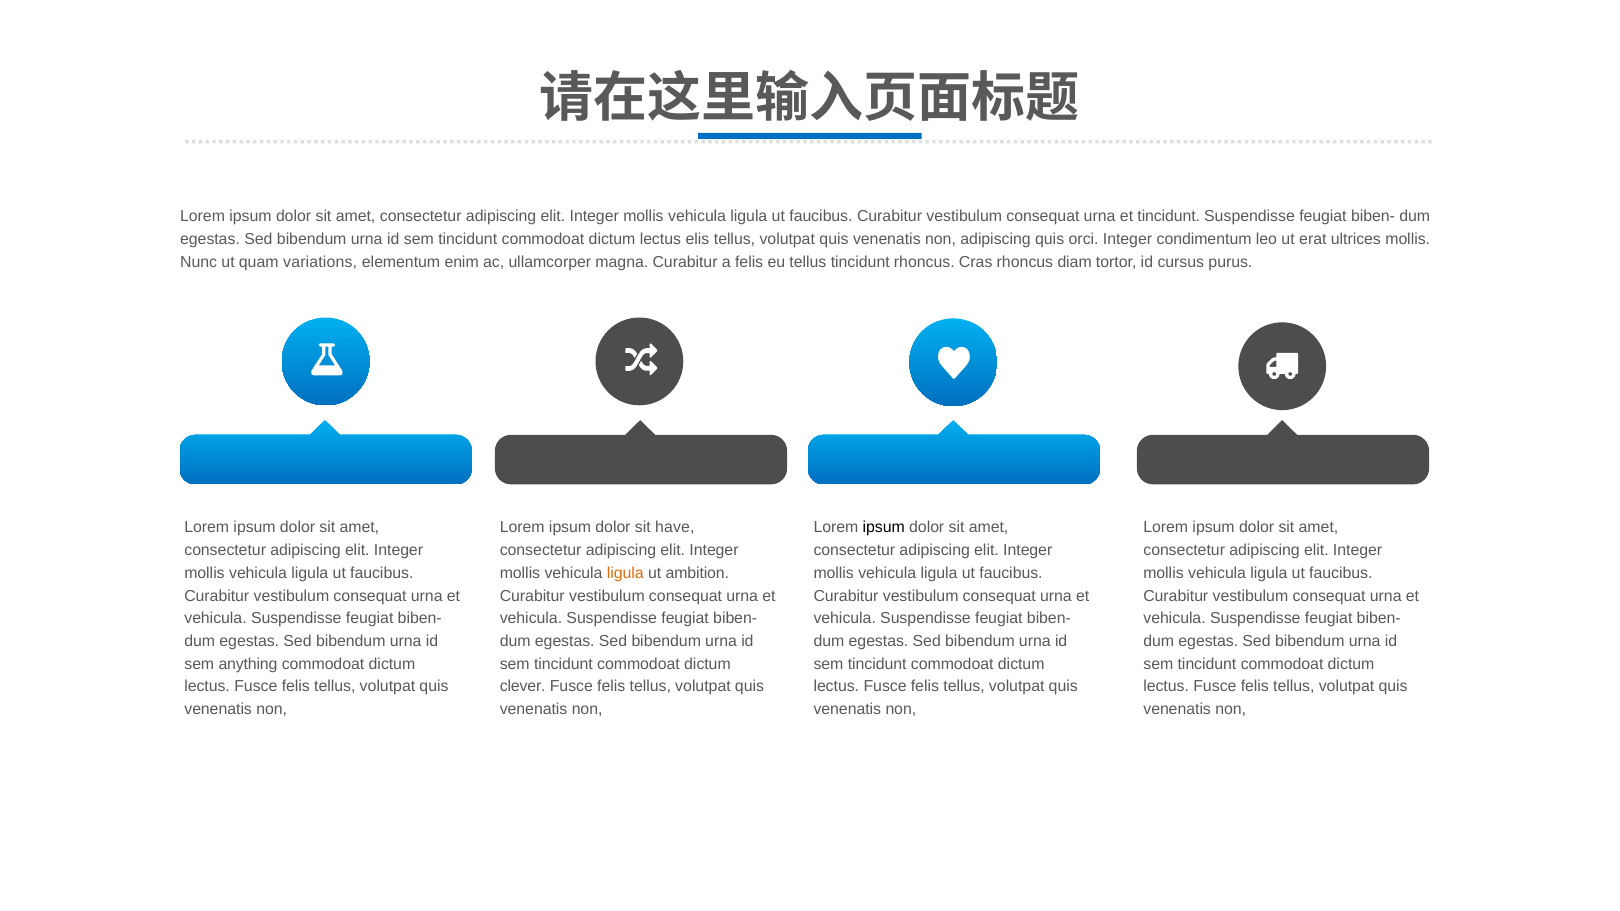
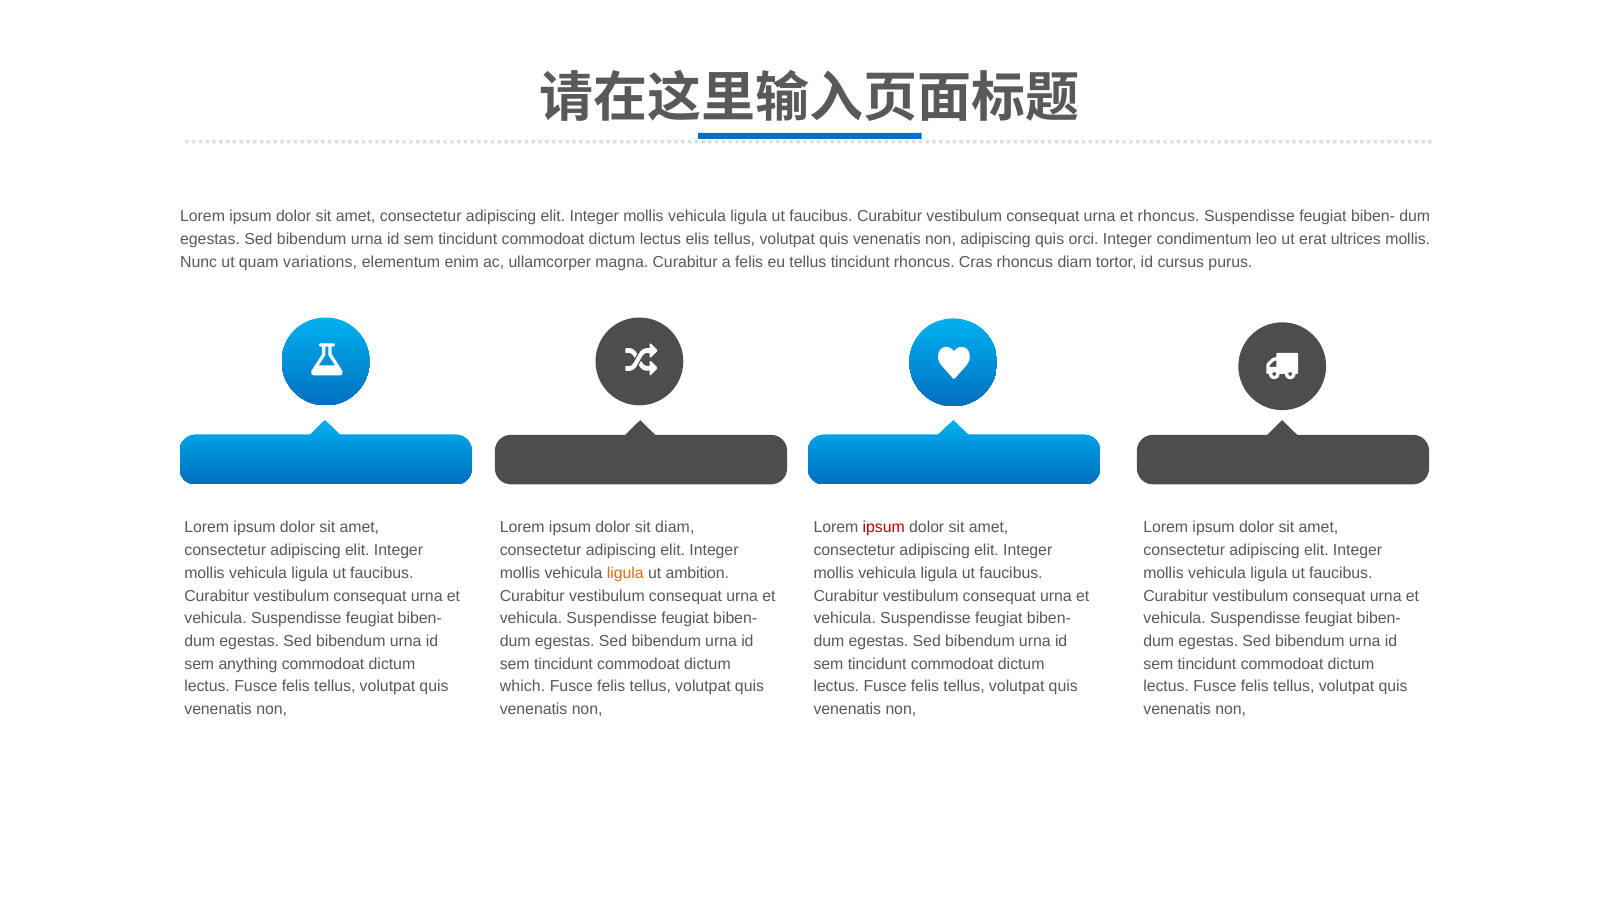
et tincidunt: tincidunt -> rhoncus (1169, 217)
sit have: have -> diam (675, 528)
ipsum colour: black -> red (884, 528)
clever: clever -> which (523, 687)
